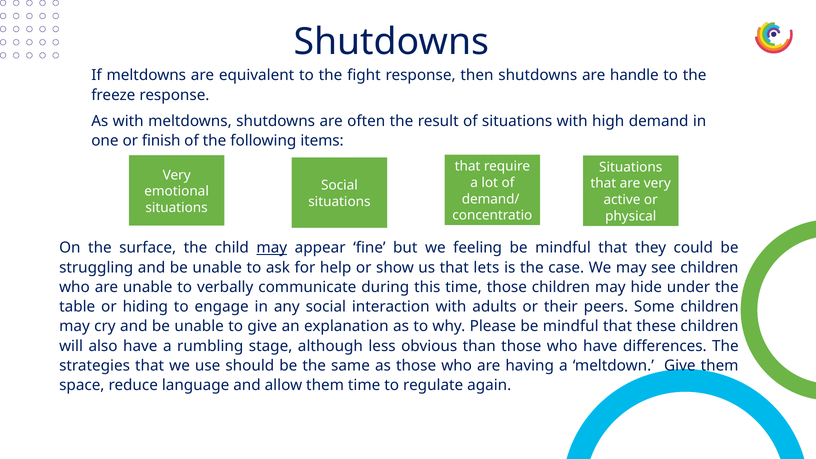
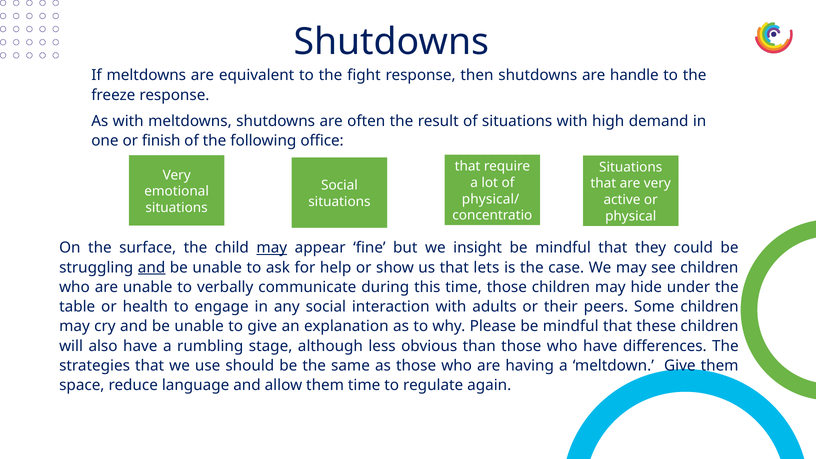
items: items -> office (322, 141)
demand/: demand/ -> physical/ (491, 199)
feeling: feeling -> insight (478, 248)
and underline: none -> present (152, 268)
hiding: hiding -> health (145, 307)
